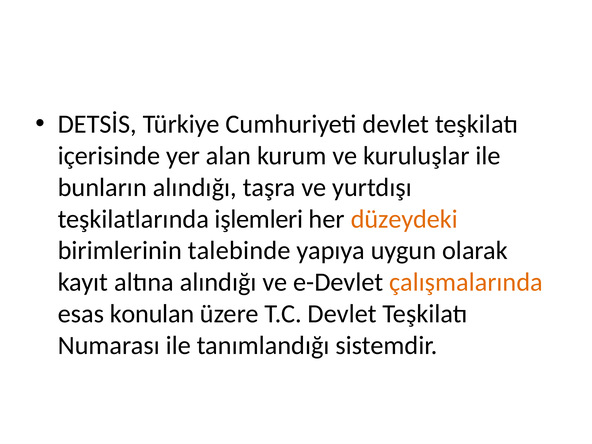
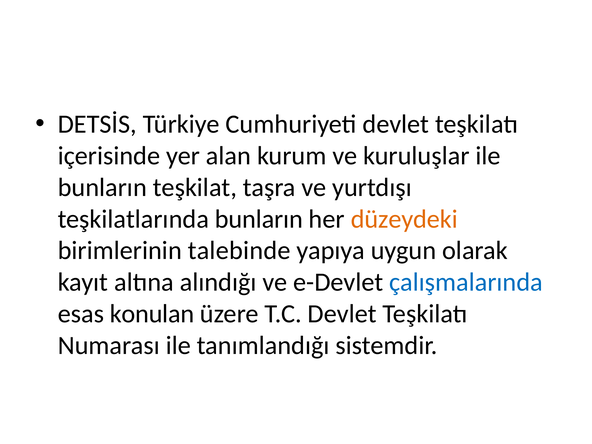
bunların alındığı: alındığı -> teşkilat (195, 187)
teşkilatlarında işlemleri: işlemleri -> bunların (259, 219)
çalışmalarında colour: orange -> blue (466, 282)
